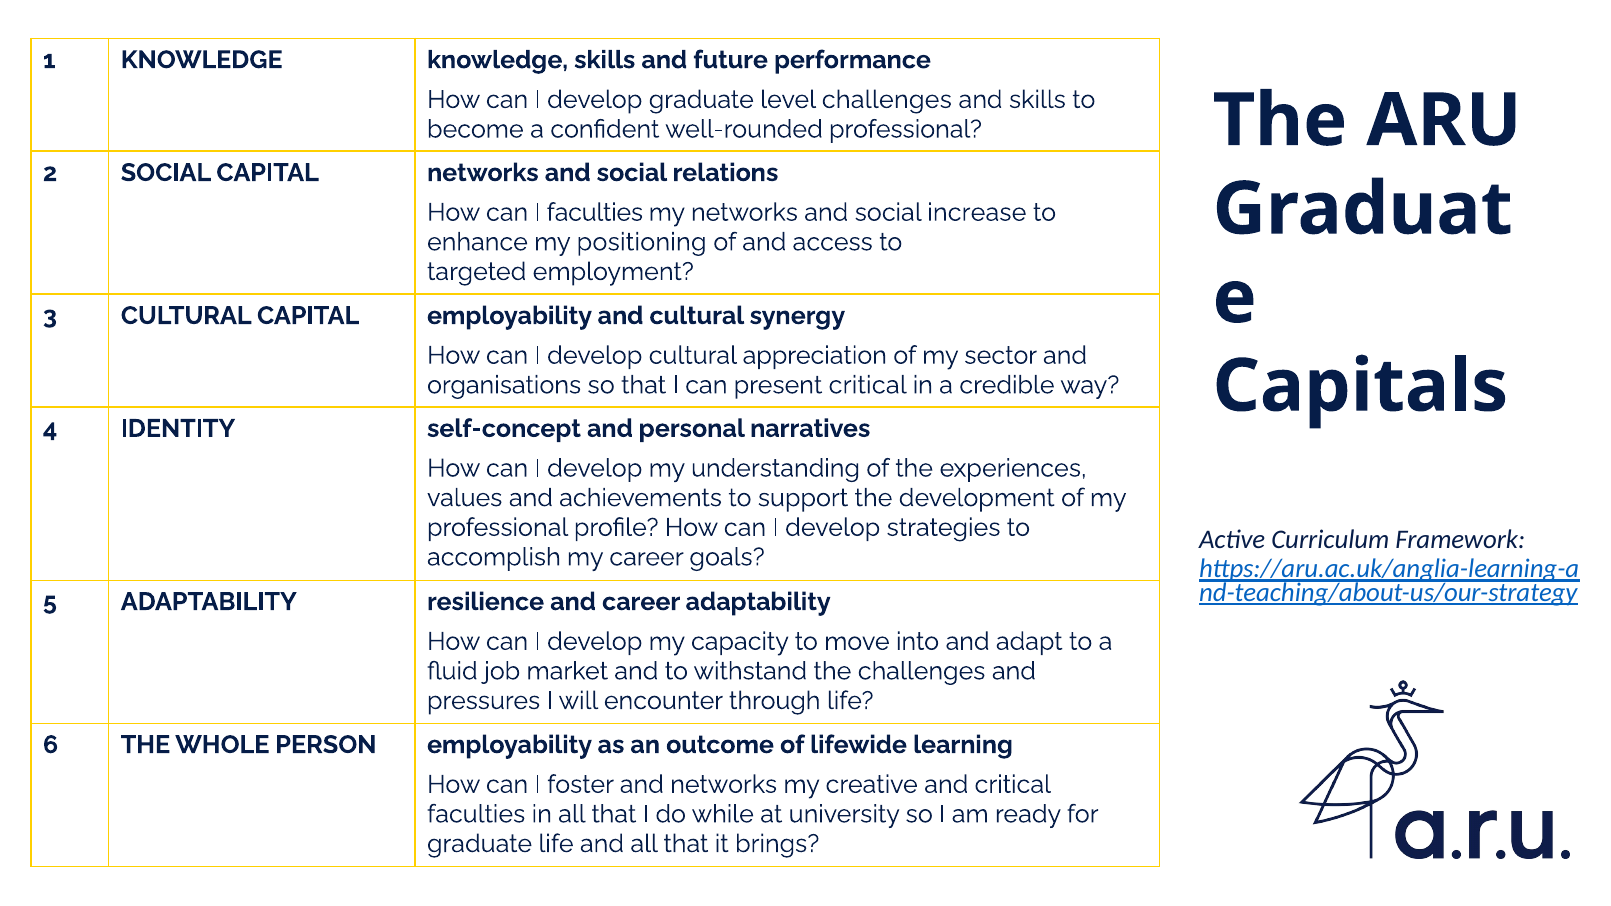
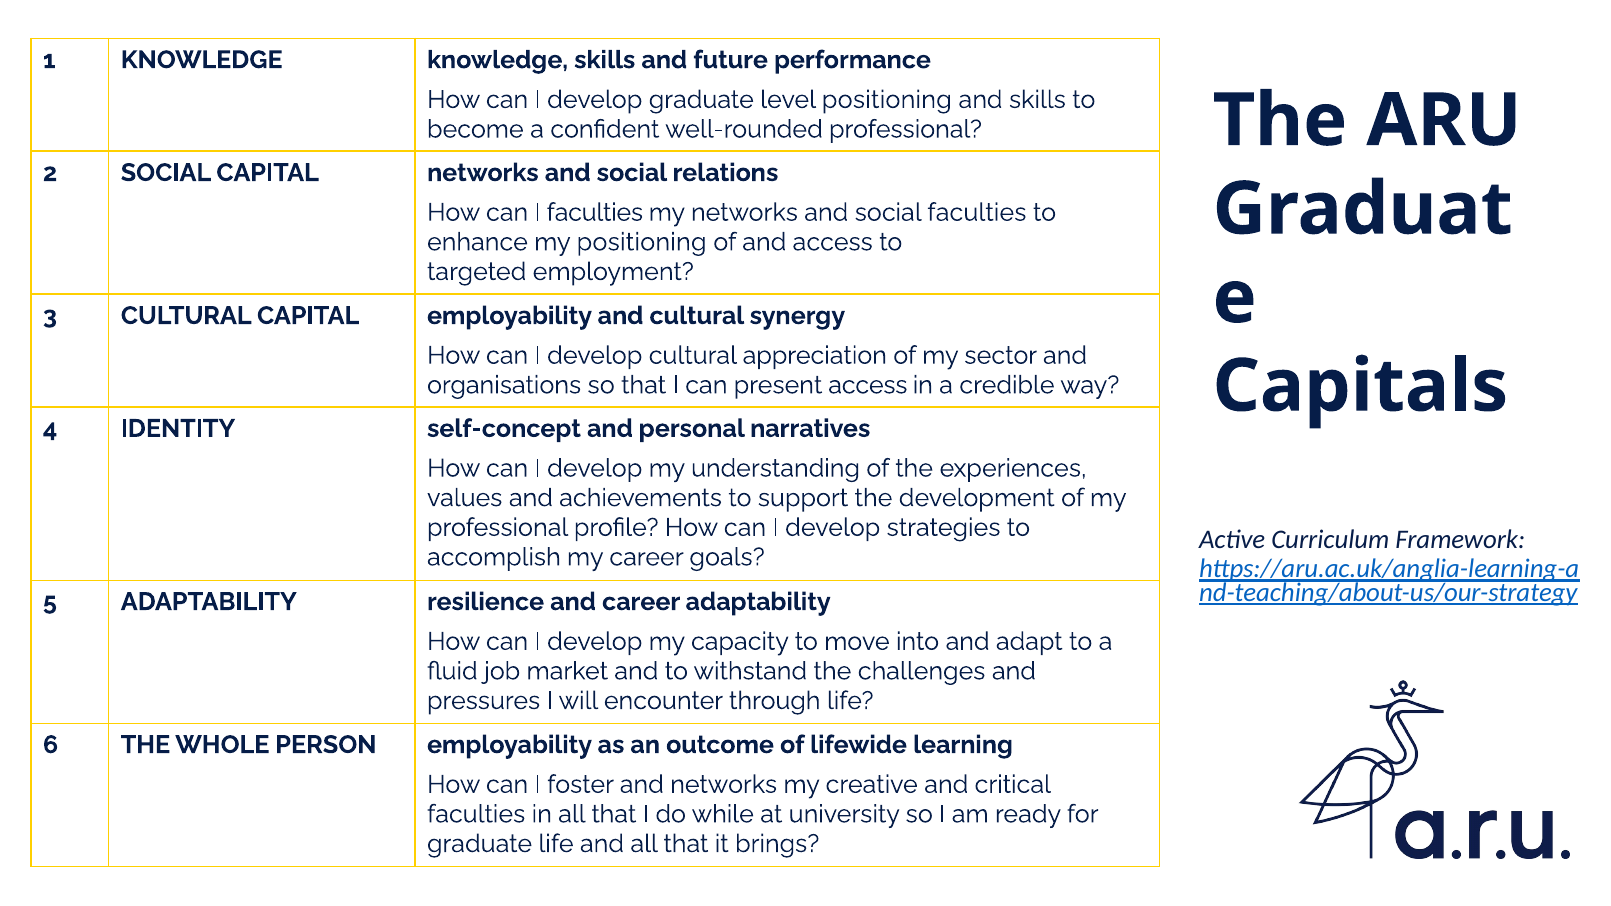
level challenges: challenges -> positioning (887, 100)
social increase: increase -> faculties (977, 212)
present critical: critical -> access (868, 385)
